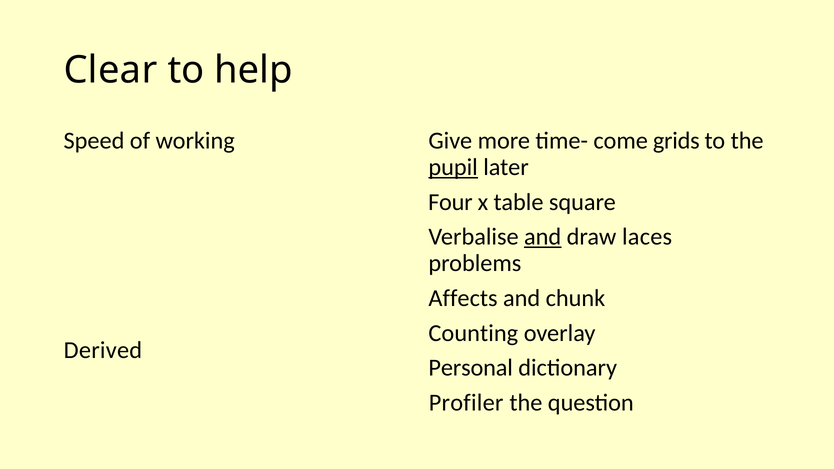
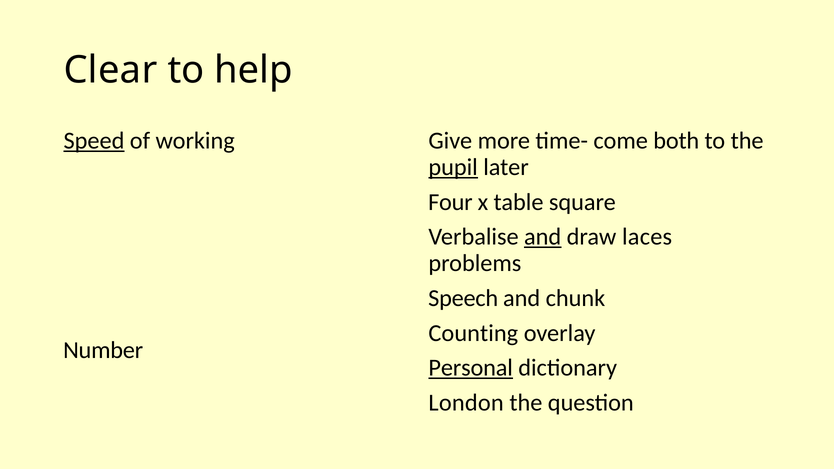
Speed underline: none -> present (94, 141)
grids: grids -> both (676, 141)
Affects: Affects -> Speech (463, 298)
Derived: Derived -> Number (103, 350)
Personal underline: none -> present (471, 368)
Profiler: Profiler -> London (466, 403)
